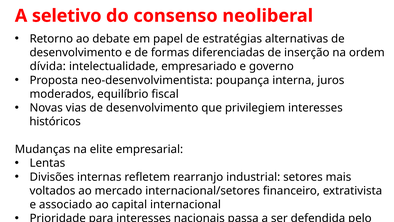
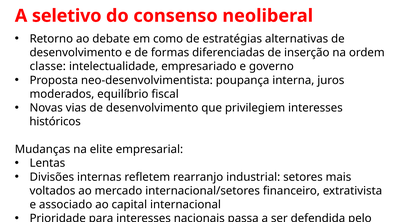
papel: papel -> como (168, 39)
dívida: dívida -> classe (48, 66)
